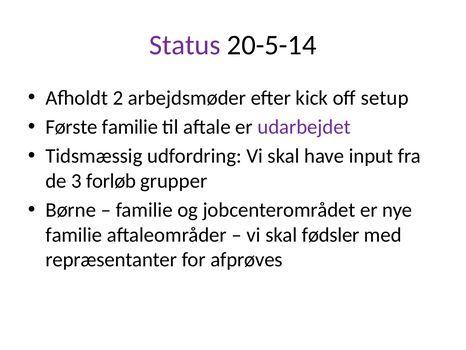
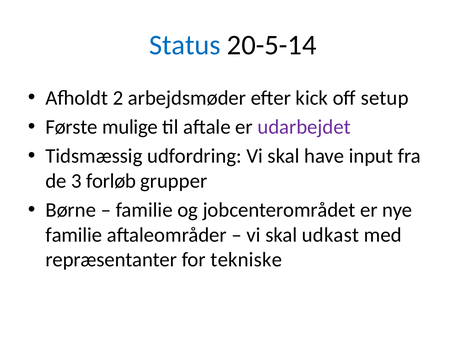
Status colour: purple -> blue (185, 45)
Første familie: familie -> mulige (130, 127)
fødsler: fødsler -> udkast (330, 234)
afprøves: afprøves -> tekniske (246, 259)
